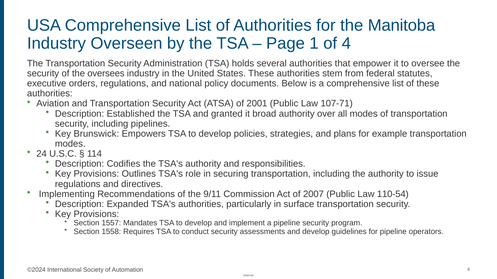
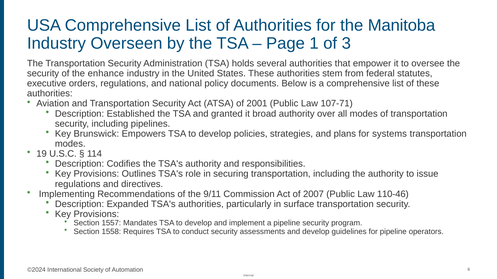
4: 4 -> 3 (346, 43)
oversees: oversees -> enhance (106, 74)
example: example -> systems (390, 134)
24: 24 -> 19 (42, 154)
110-54: 110-54 -> 110-46 (393, 194)
